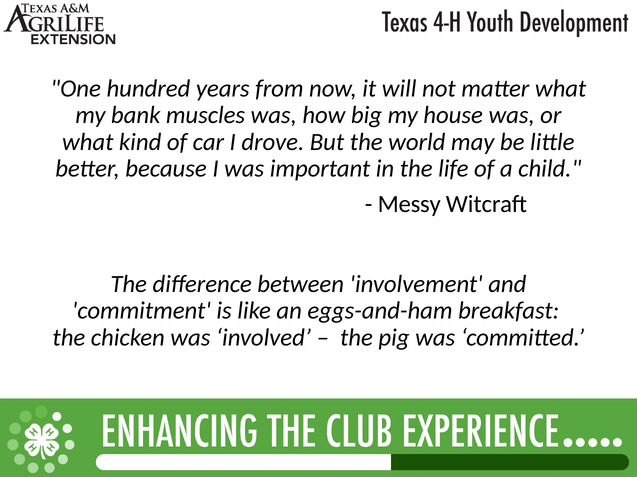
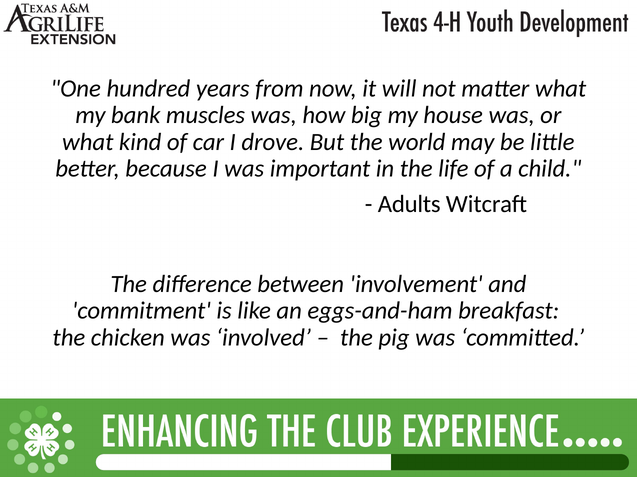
Messy: Messy -> Adults (409, 204)
